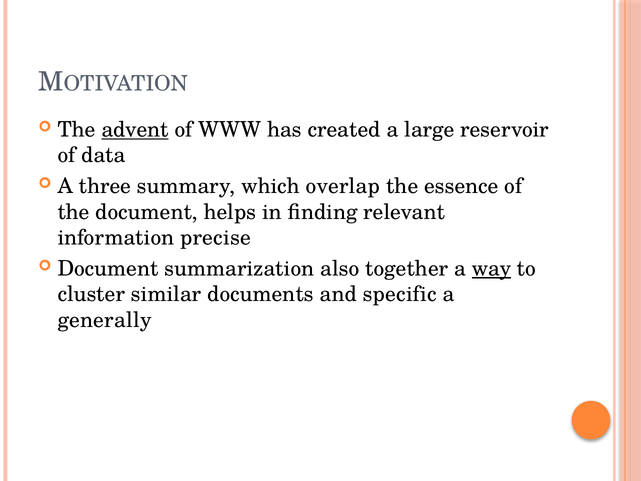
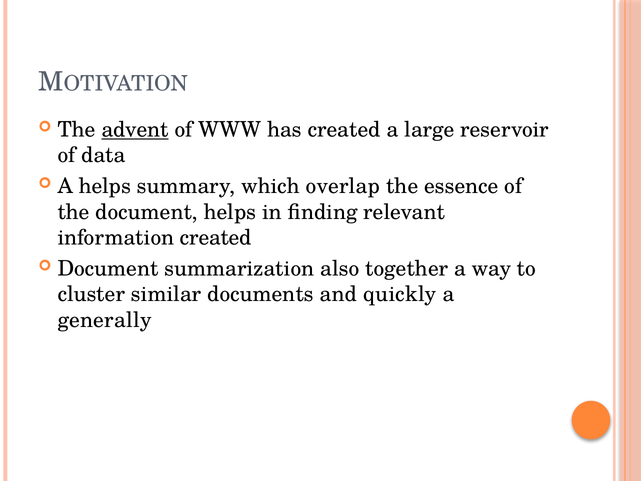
A three: three -> helps (105, 186)
information precise: precise -> created (216, 238)
way underline: present -> none (492, 269)
specific: specific -> quickly (400, 294)
